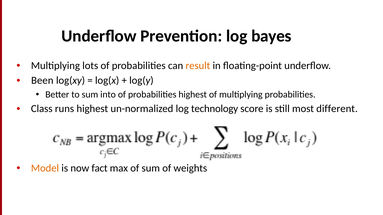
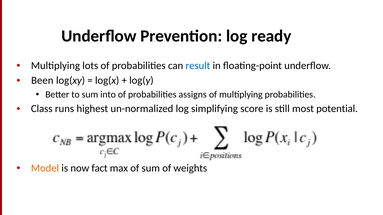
bayes: bayes -> ready (271, 36)
result colour: orange -> blue (198, 66)
probabilities highest: highest -> assigns (193, 95)
technology: technology -> simplifying (215, 109)
different: different -> potential (337, 109)
